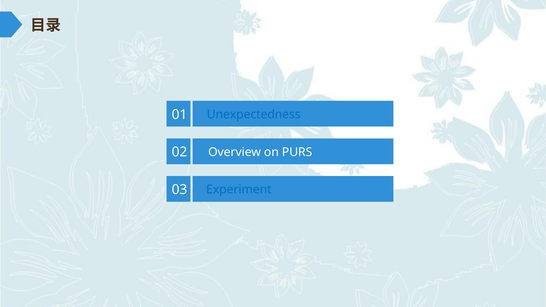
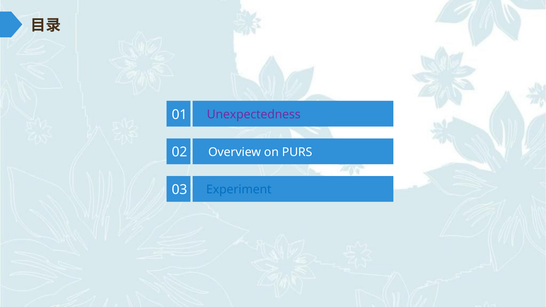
Unexpectedness colour: blue -> purple (254, 114)
